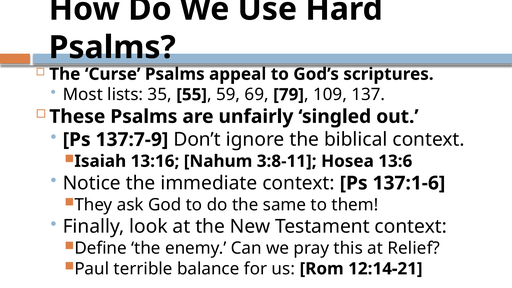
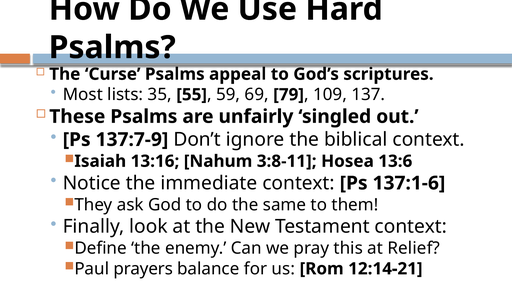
terrible: terrible -> prayers (143, 269)
